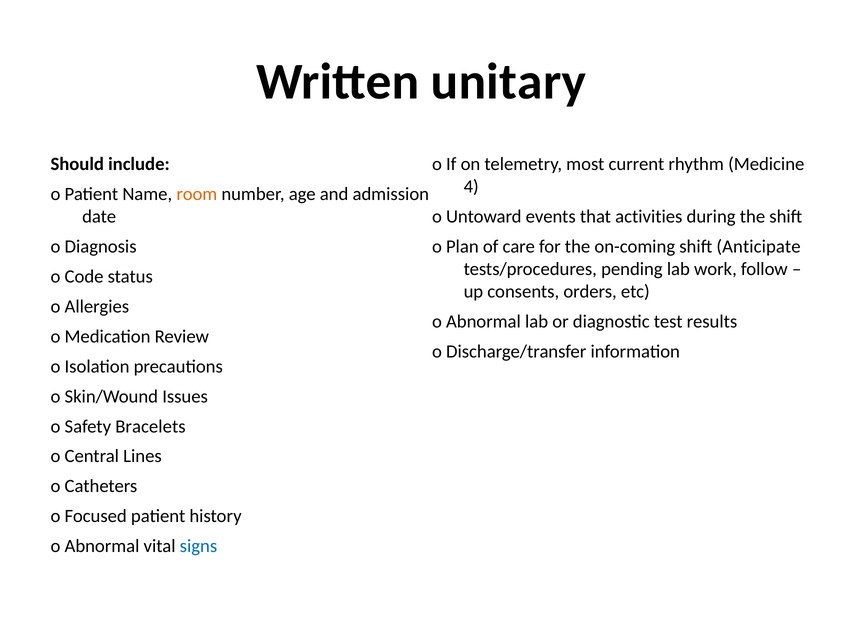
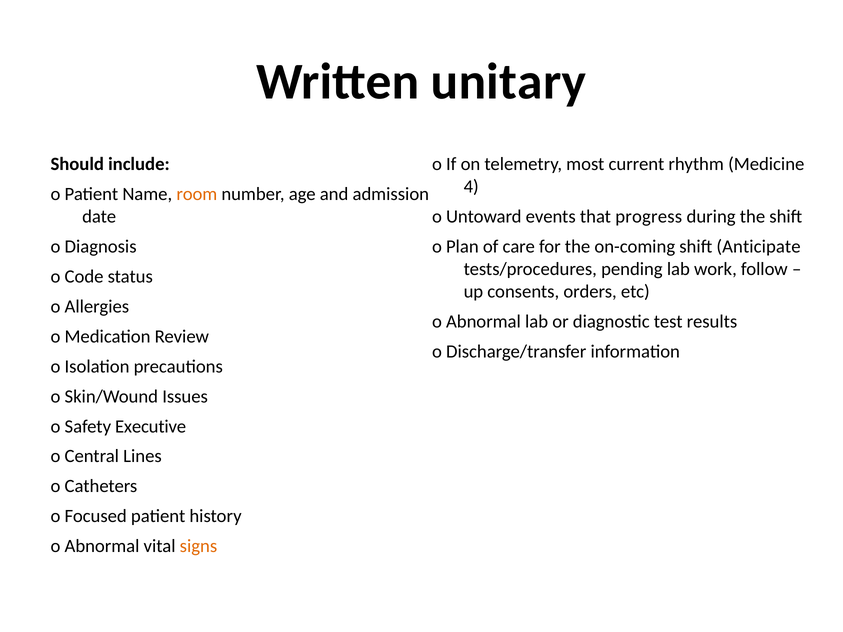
activities: activities -> progress (649, 217)
Bracelets: Bracelets -> Executive (151, 427)
signs colour: blue -> orange (198, 546)
